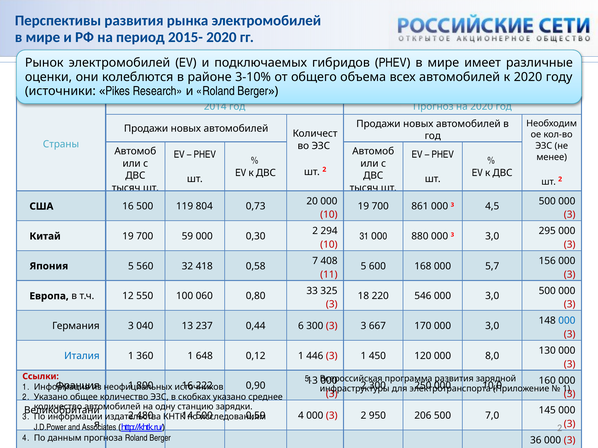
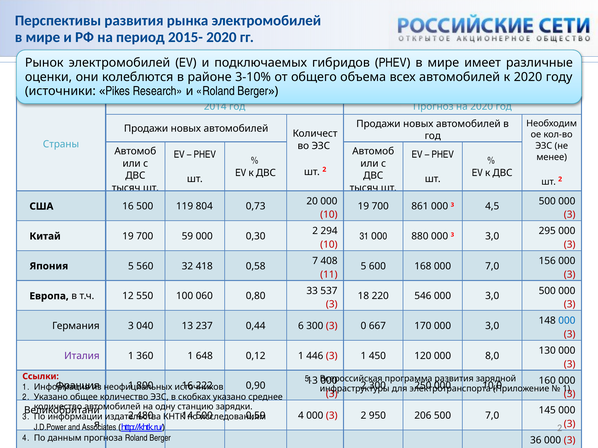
000 5,7: 5,7 -> 7,0 (492, 266)
325: 325 -> 537 (329, 291)
3 3: 3 -> 0 (363, 326)
Италия colour: blue -> purple (82, 356)
